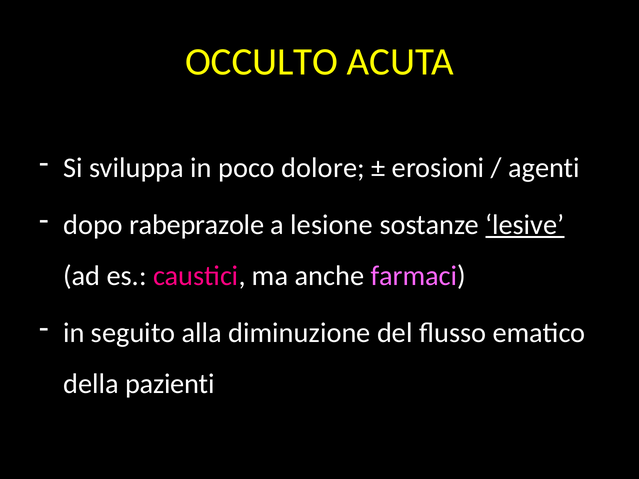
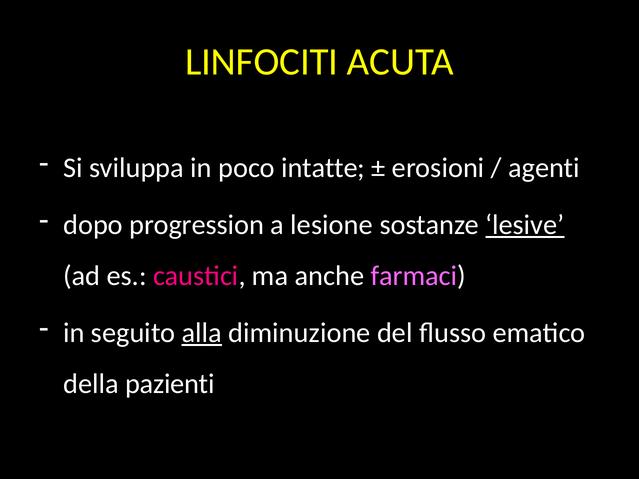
OCCULTO: OCCULTO -> LINFOCITI (262, 62)
dolore: dolore -> intatte (323, 168)
rabeprazole: rabeprazole -> progression (197, 225)
alla underline: none -> present (202, 333)
